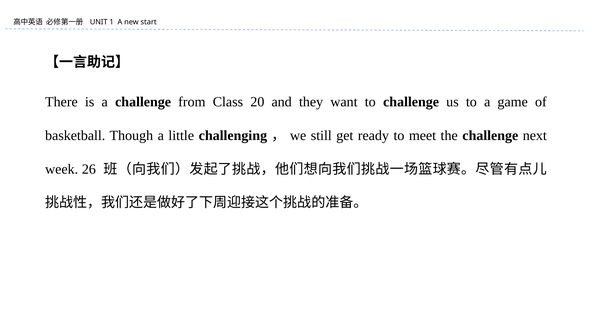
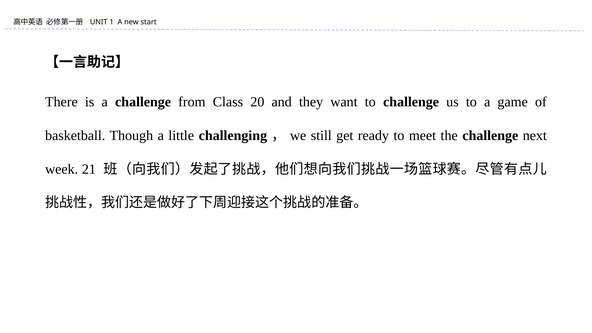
26: 26 -> 21 (89, 169)
